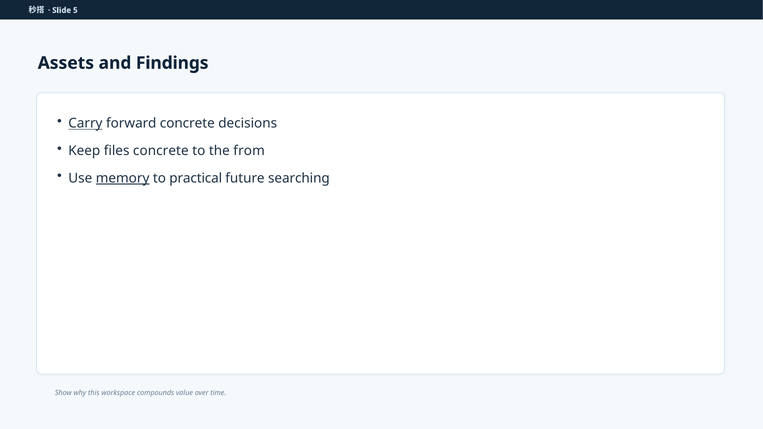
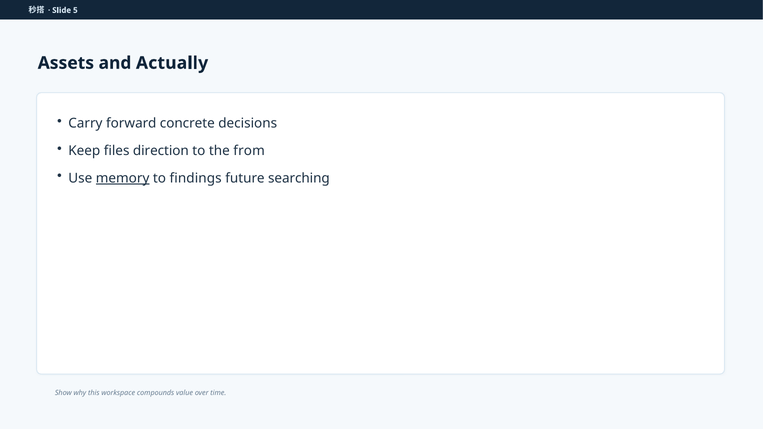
Findings: Findings -> Actually (172, 63)
Carry underline: present -> none (85, 123)
files concrete: concrete -> direction (161, 151)
practical: practical -> findings (196, 178)
